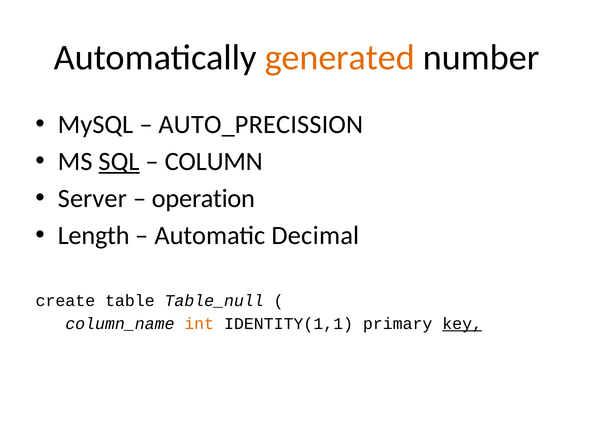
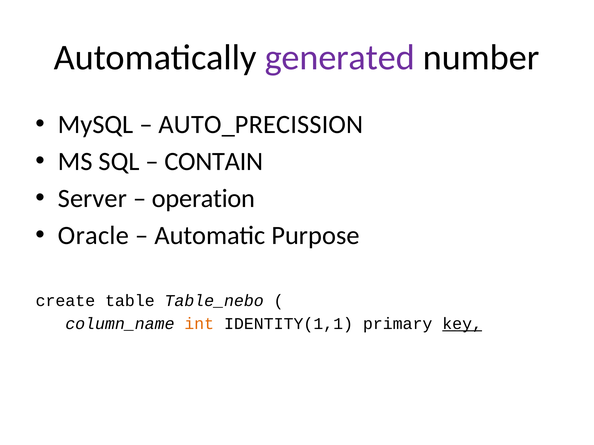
generated colour: orange -> purple (340, 58)
SQL underline: present -> none (119, 162)
COLUMN: COLUMN -> CONTAIN (214, 162)
Length: Length -> Oracle (93, 236)
Decimal: Decimal -> Purpose (315, 236)
Table_null: Table_null -> Table_nebo (214, 301)
